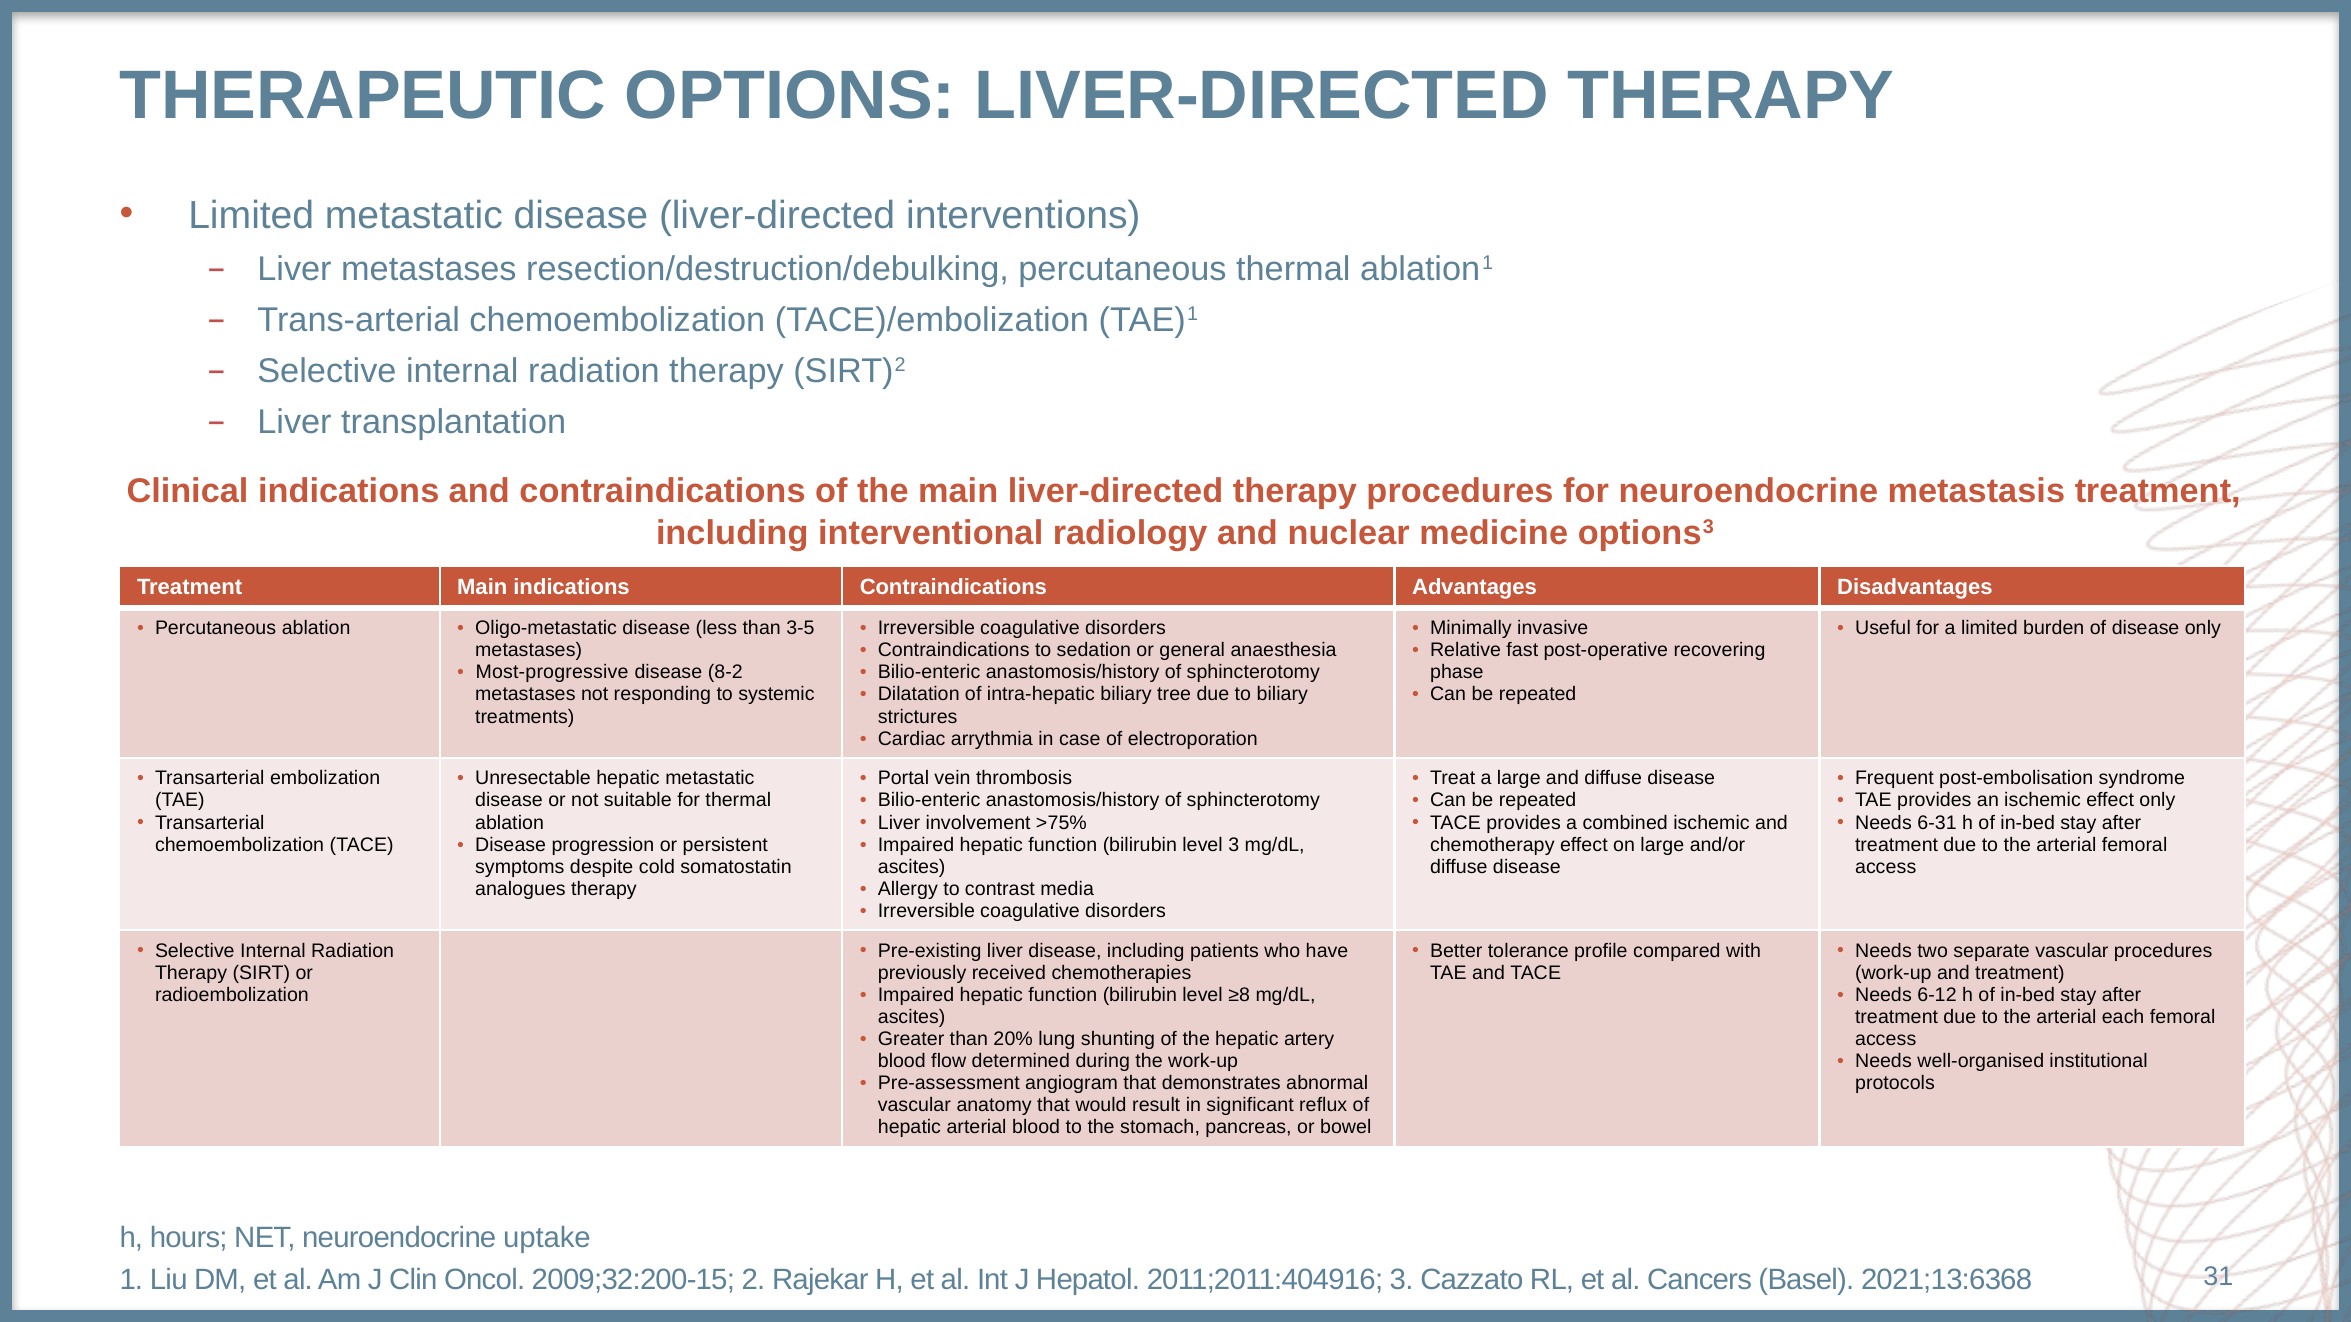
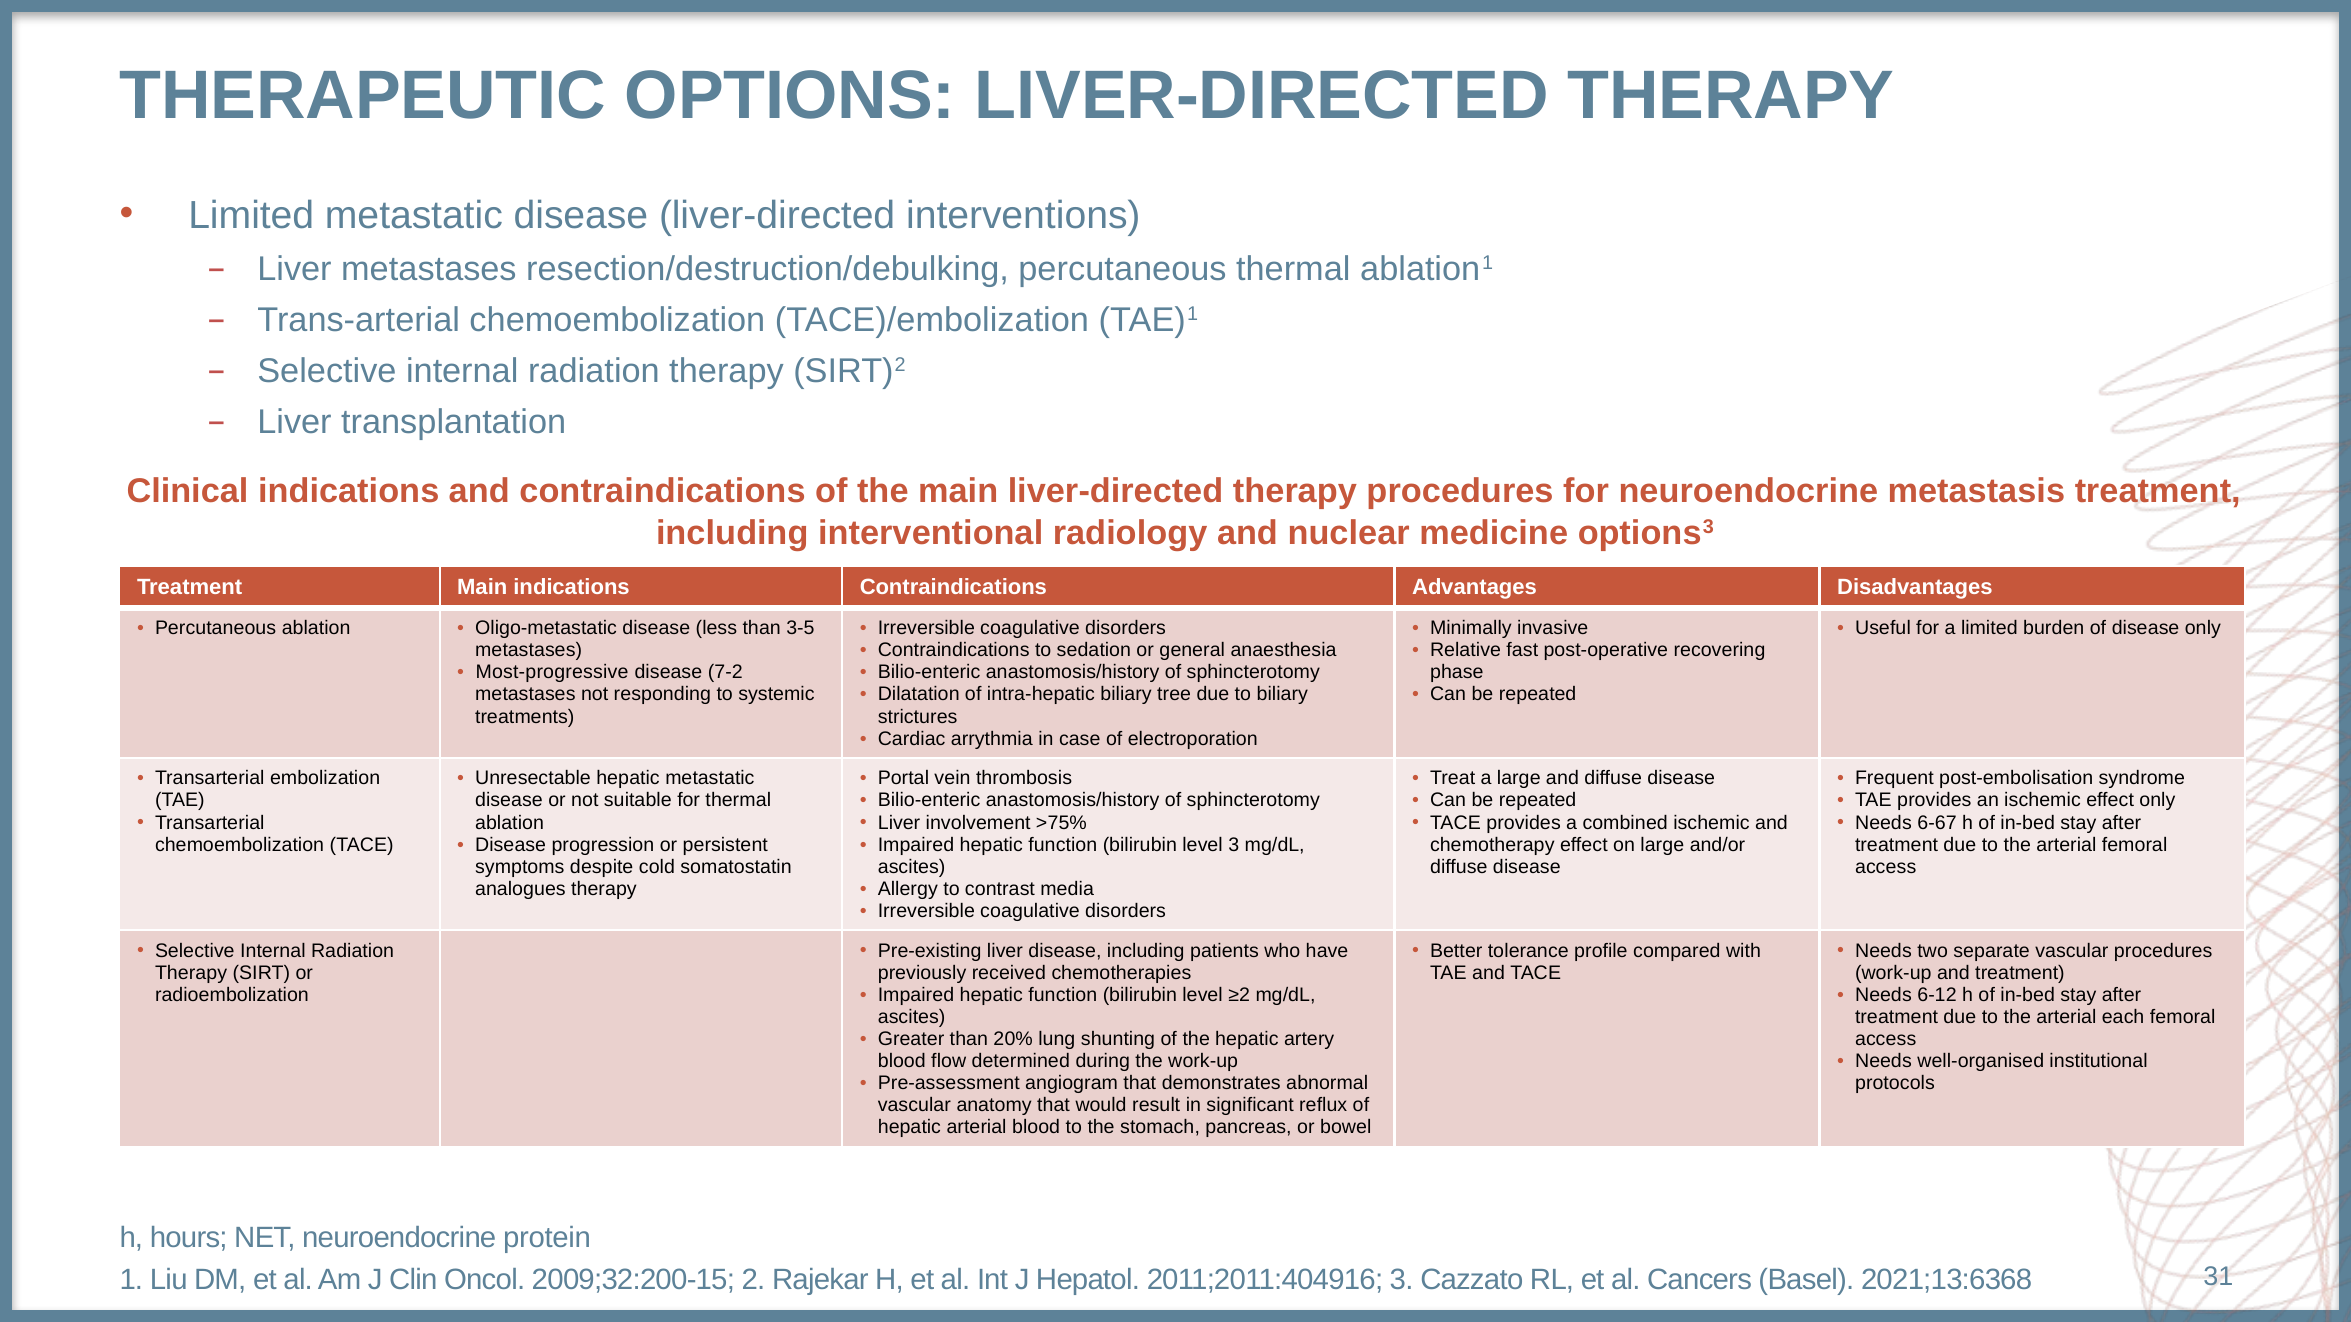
8-2: 8-2 -> 7-2 (725, 673)
6-31: 6-31 -> 6-67 (1937, 823)
≥8: ≥8 -> ≥2 (1239, 995)
uptake: uptake -> protein (547, 1238)
